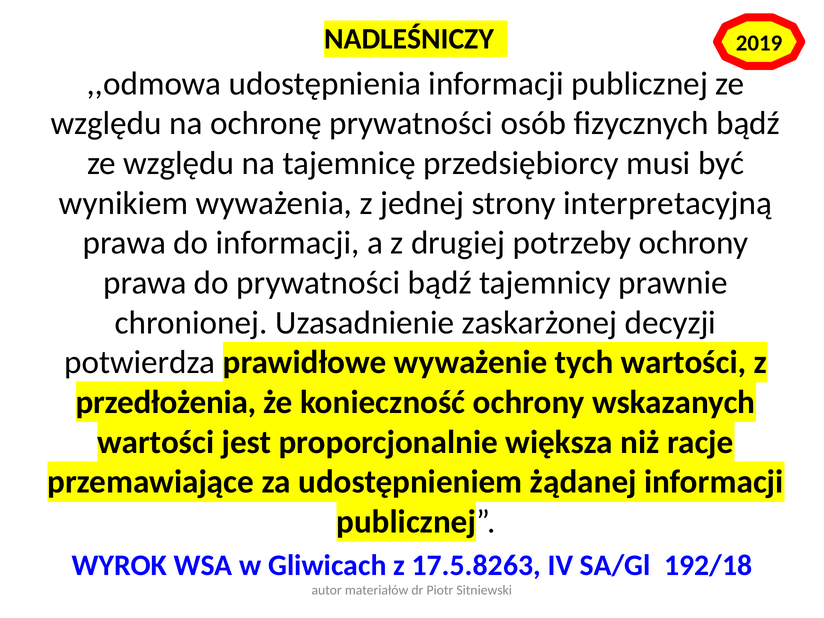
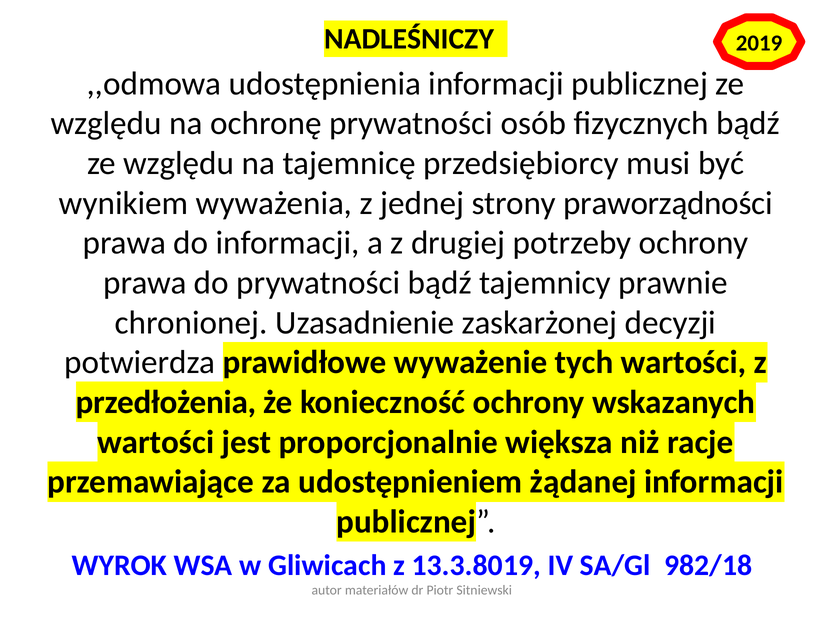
interpretacyjną: interpretacyjną -> praworządności (668, 203)
17.5.8263: 17.5.8263 -> 13.3.8019 (476, 565)
192/18: 192/18 -> 982/18 (708, 565)
